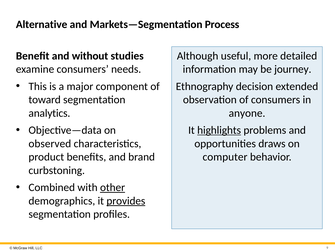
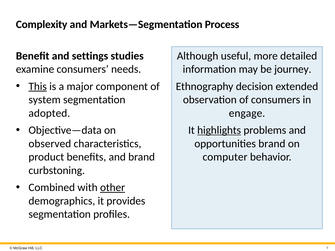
Alternative: Alternative -> Complexity (42, 24)
without: without -> settings (90, 56)
This underline: none -> present (38, 86)
toward: toward -> system (45, 100)
analytics: analytics -> adopted (49, 113)
anyone: anyone -> engage (247, 113)
opportunities draws: draws -> brand (272, 144)
provides underline: present -> none (126, 201)
